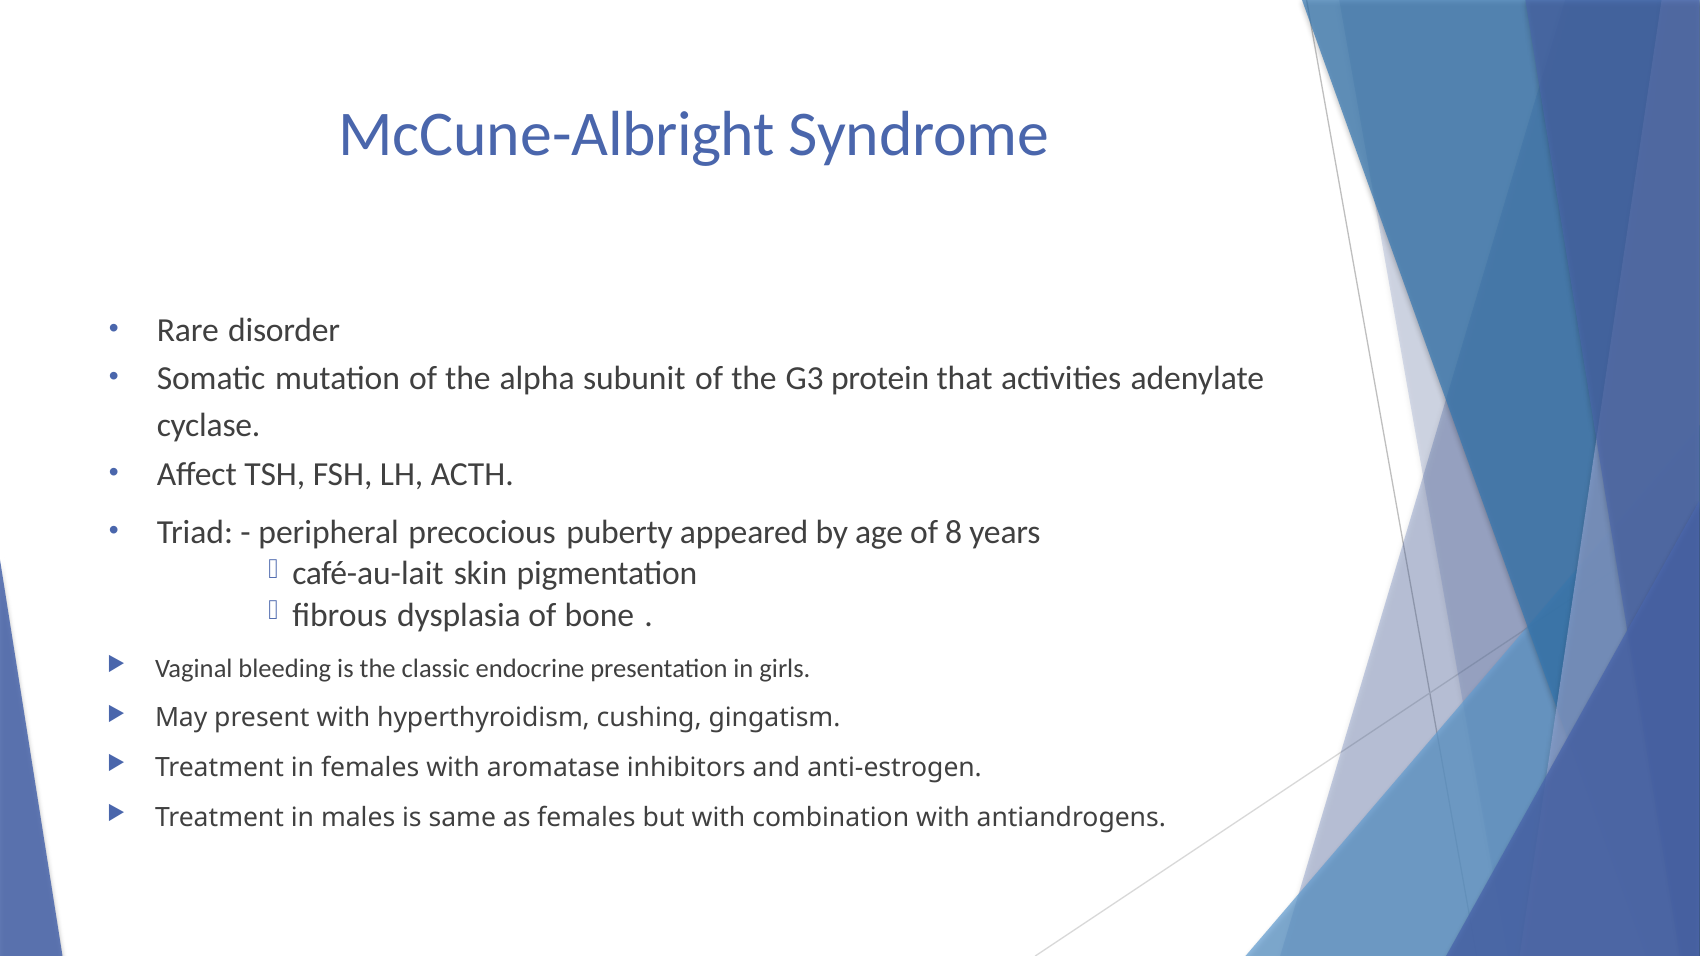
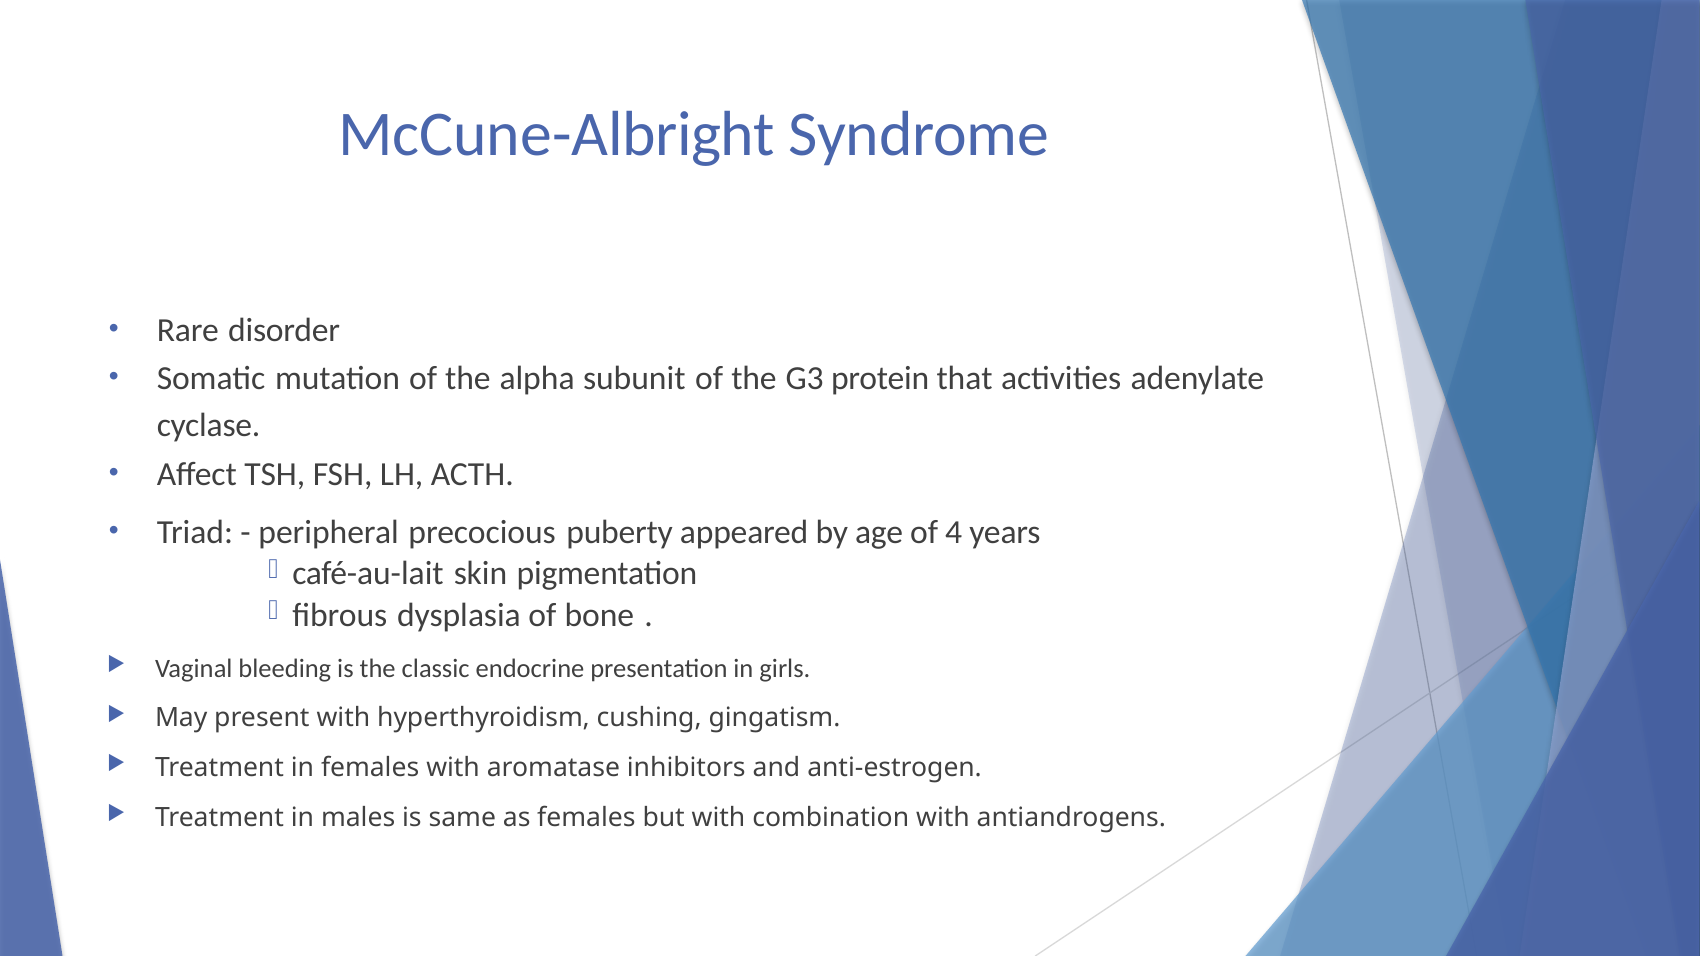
8: 8 -> 4 (954, 532)
